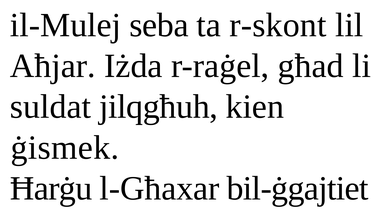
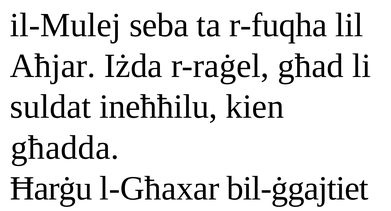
r-skont: r-skont -> r-fuqha (278, 25)
jilqgħuh: jilqgħuh -> ineħħilu (158, 107)
ġismek: ġismek -> għadda (65, 147)
